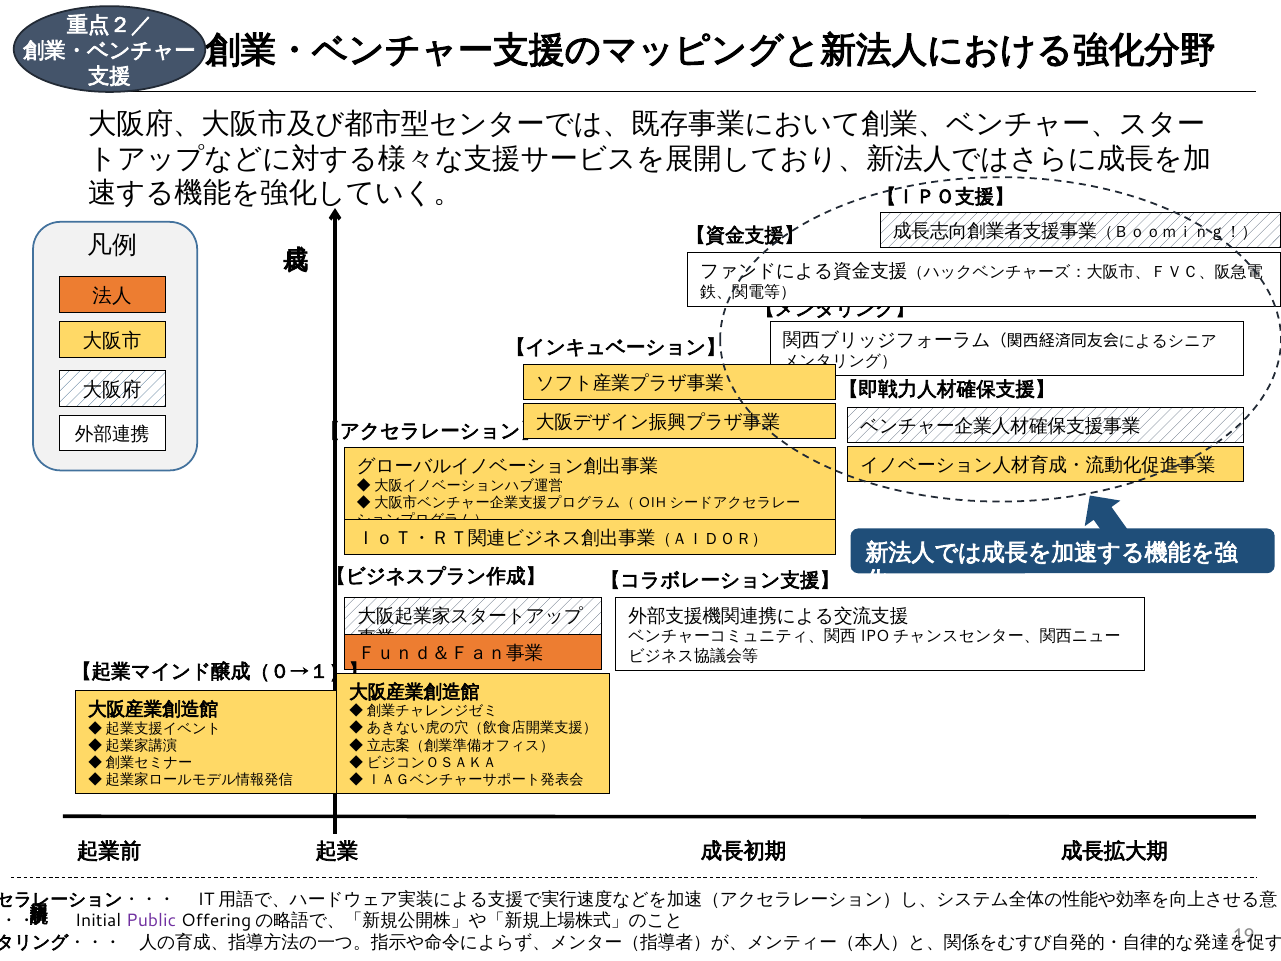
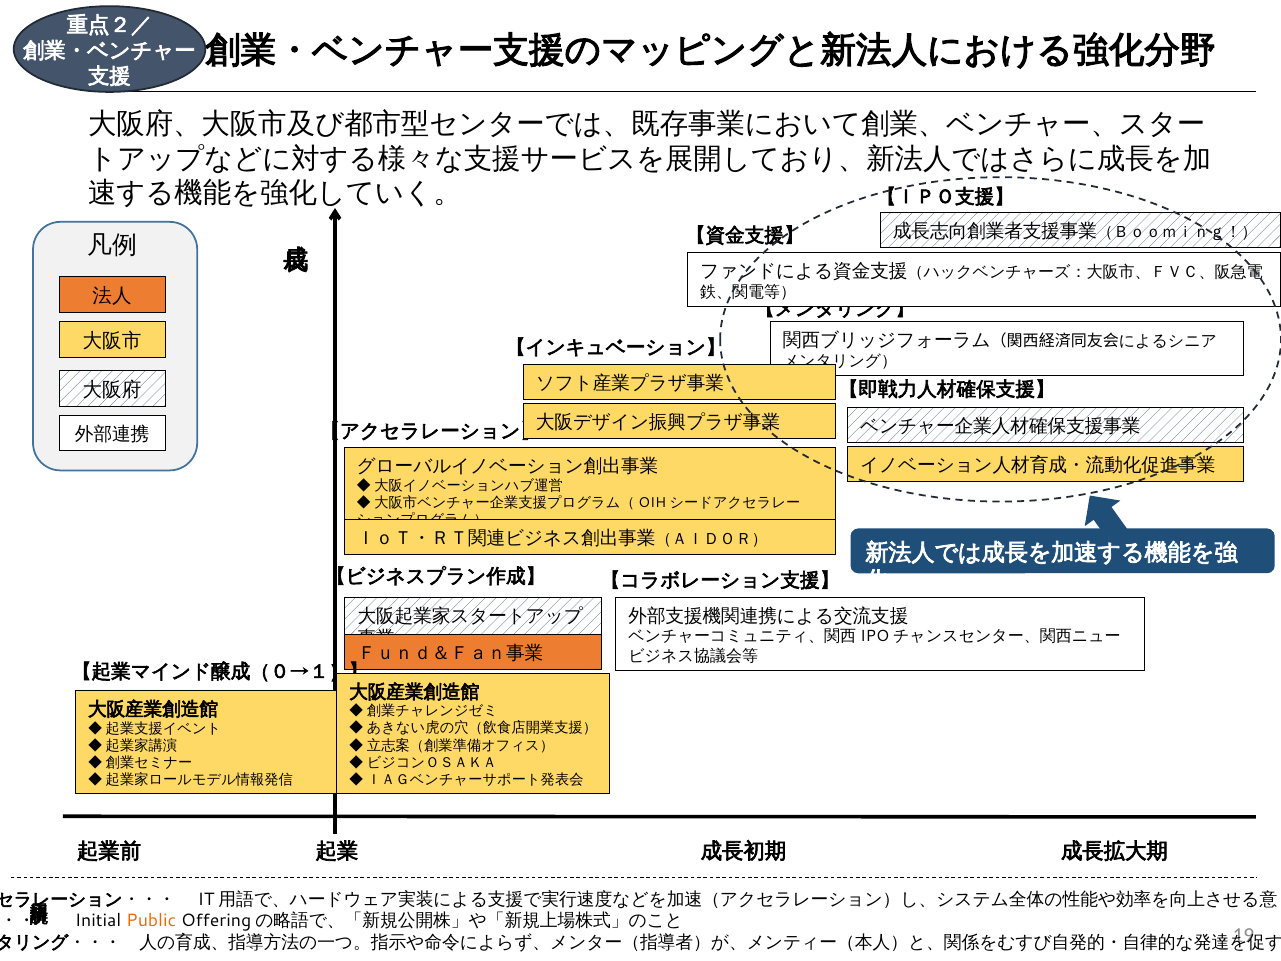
Public colour: purple -> orange (151, 921)
